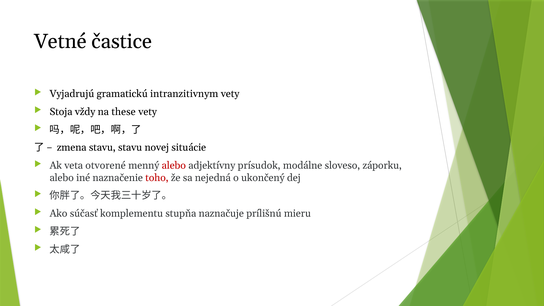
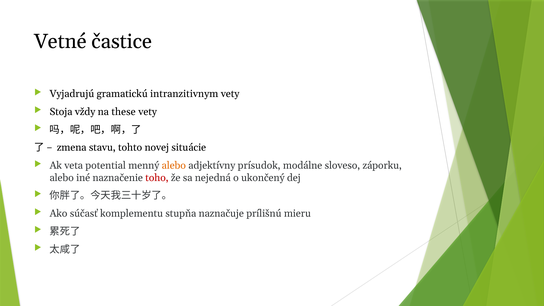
stavu stavu: stavu -> tohto (130, 148)
otvorené: otvorené -> potential (106, 165)
alebo colour: red -> orange (174, 165)
